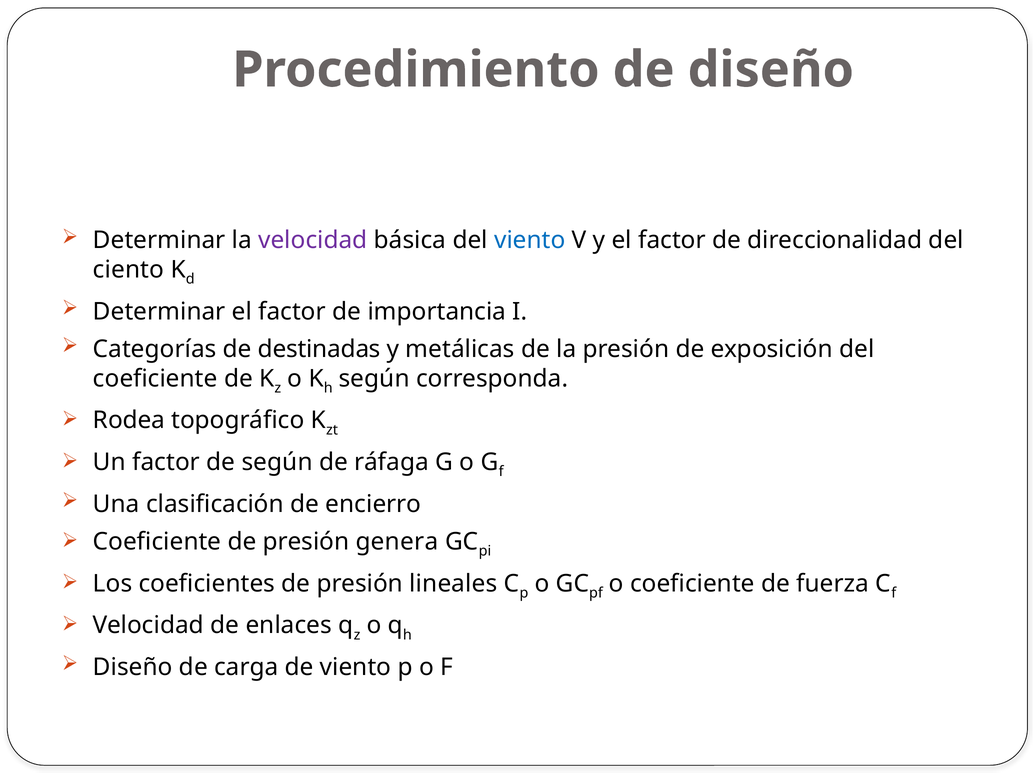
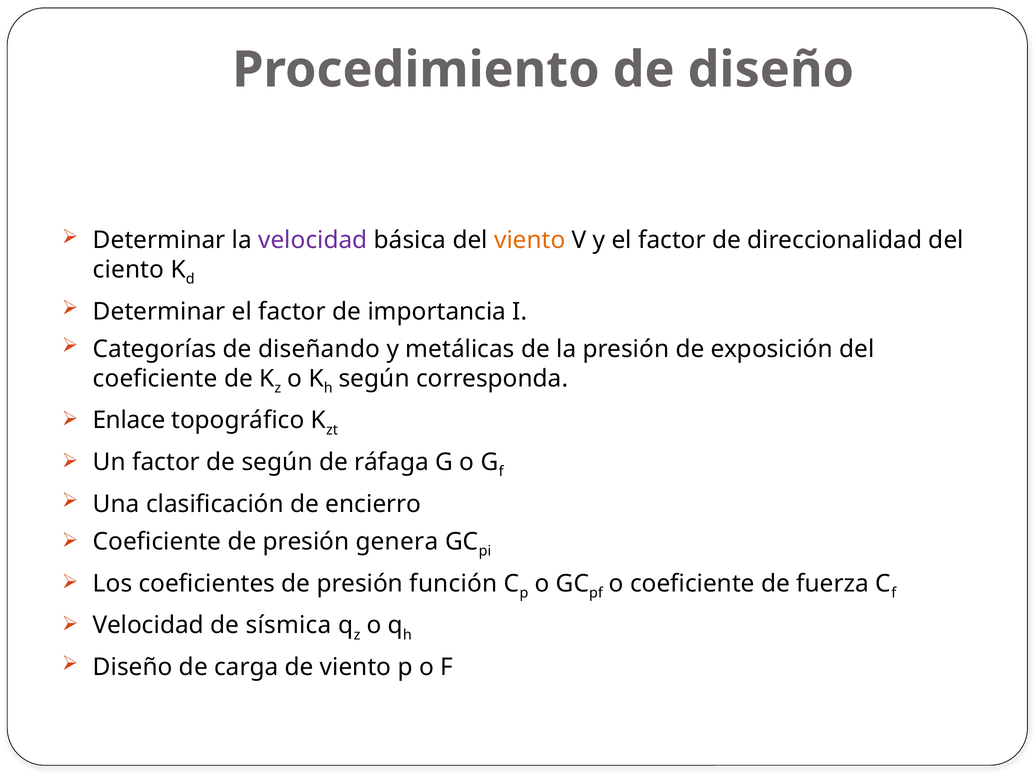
viento colour: blue -> orange (530, 240)
destinadas: destinadas -> diseñando (319, 349)
Rodea: Rodea -> Enlace (129, 421)
lineales: lineales -> función (453, 584)
enlaces: enlaces -> sísmica (289, 626)
